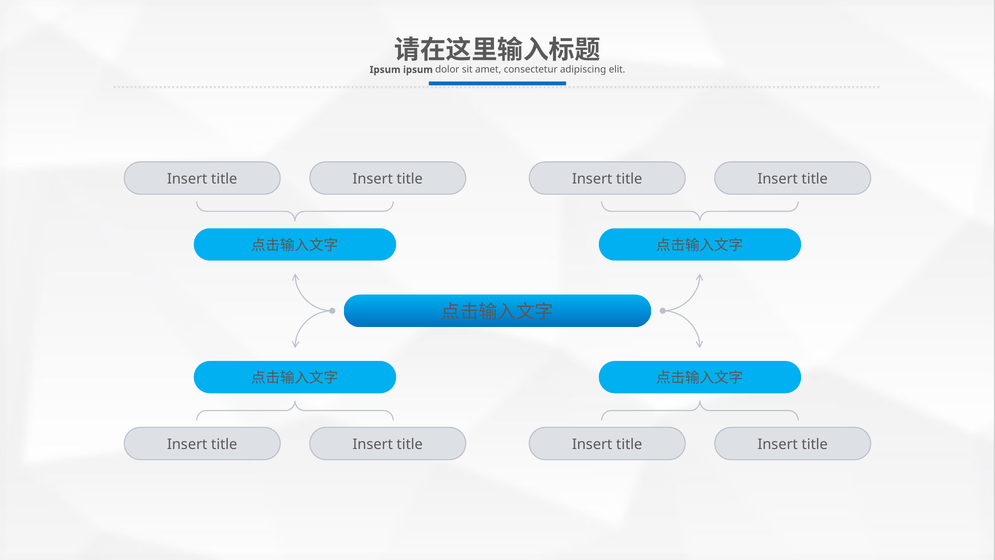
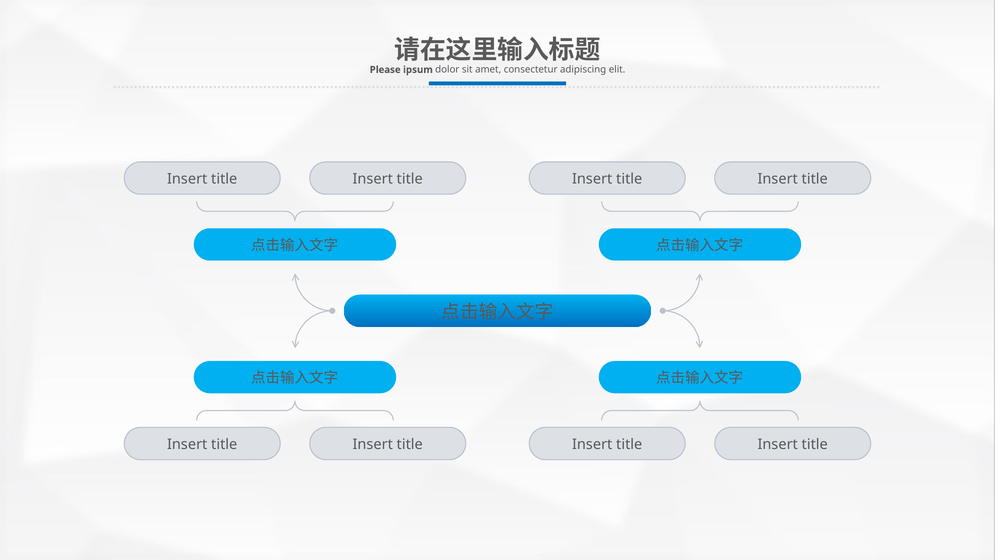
Ipsum: Ipsum -> Please (385, 70)
